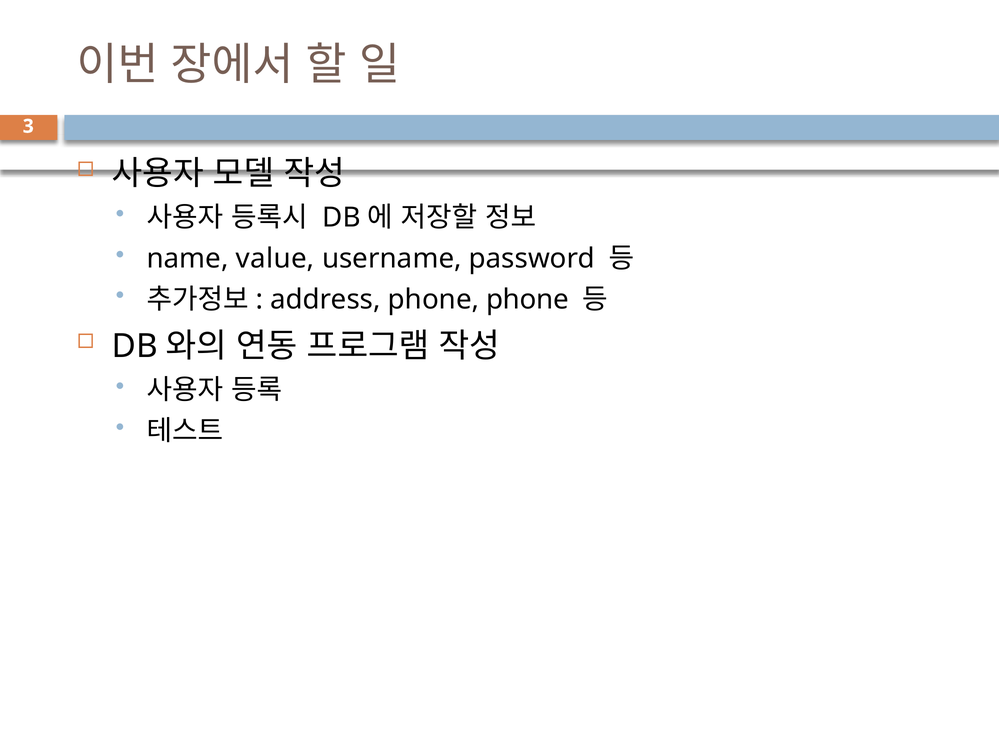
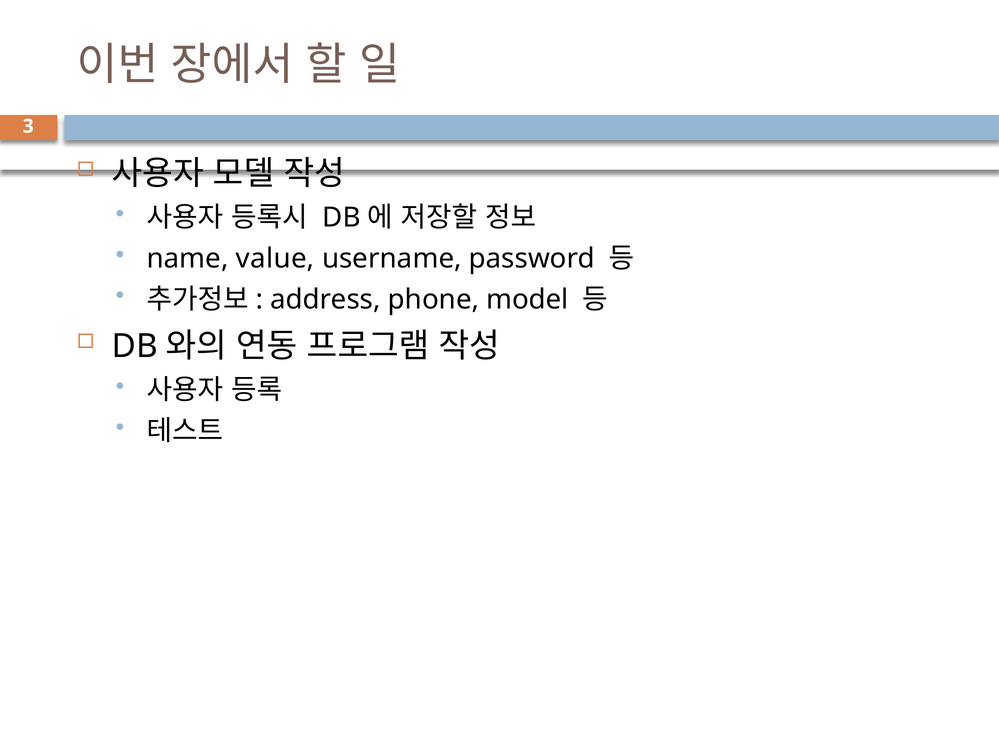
phone phone: phone -> model (528, 299)
